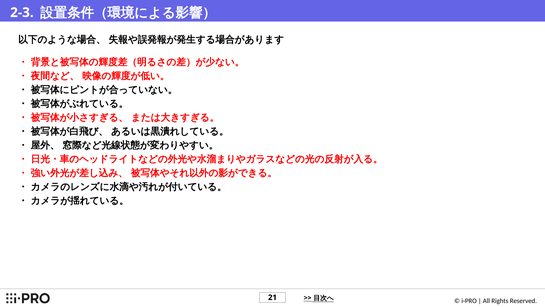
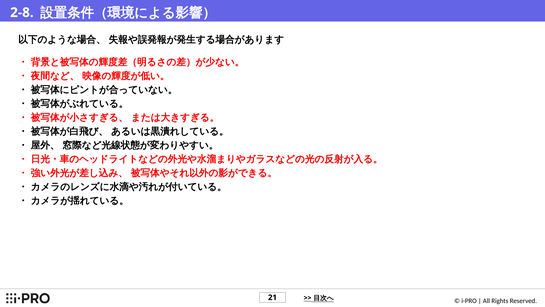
2-3: 2-3 -> 2-8 (22, 13)
